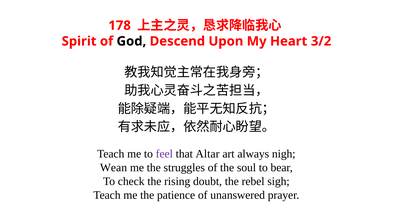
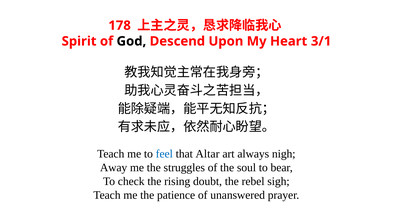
3/2: 3/2 -> 3/1 (321, 41)
feel colour: purple -> blue (164, 154)
Wean: Wean -> Away (114, 168)
